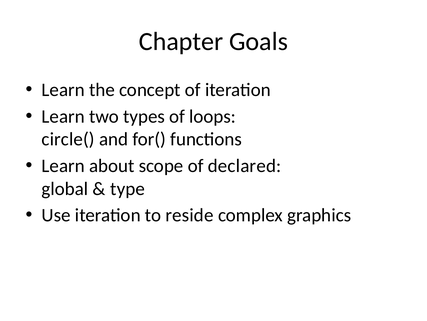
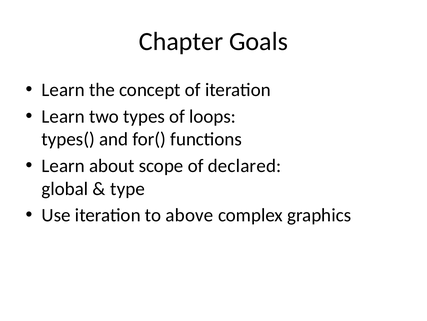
circle(: circle( -> types( (68, 139)
reside: reside -> above (189, 215)
